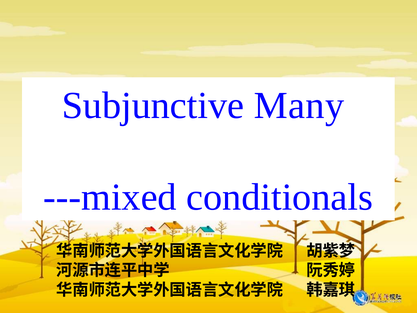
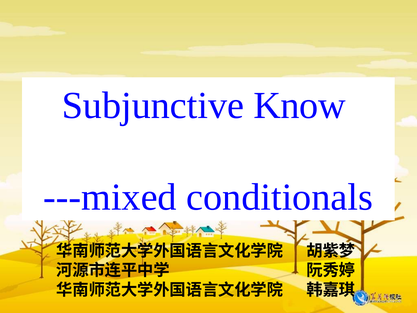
Many: Many -> Know (299, 105)
